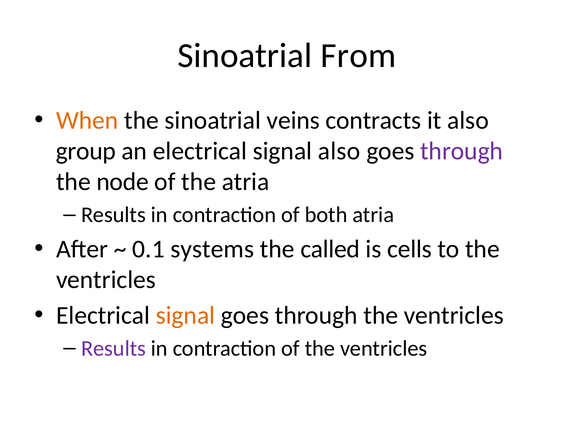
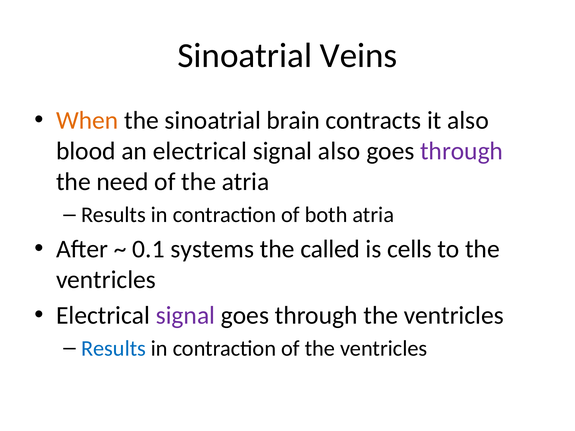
From: From -> Veins (359, 56)
veins: veins -> brain (293, 121)
group: group -> blood (86, 151)
node: node -> need (123, 182)
signal colour: orange -> purple (185, 316)
Results colour: purple -> blue (114, 349)
